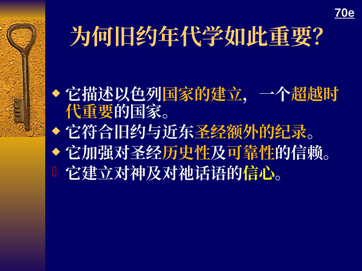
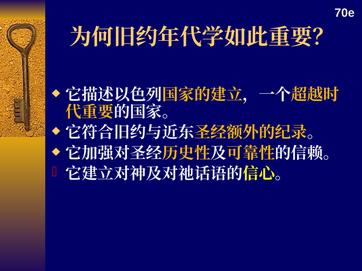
70e underline: present -> none (345, 13)
